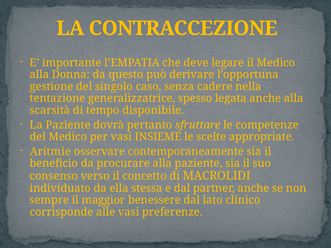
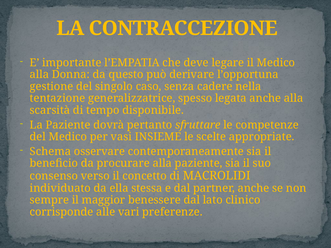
Aritmie: Aritmie -> Schema (50, 152)
alle vasi: vasi -> vari (129, 212)
